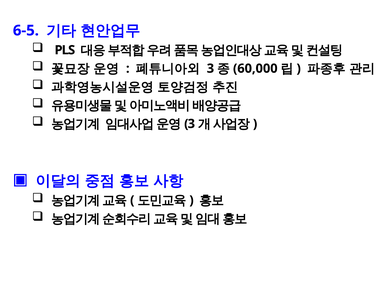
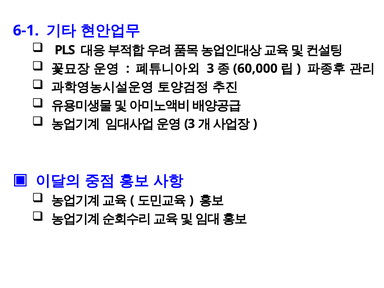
6-5: 6-5 -> 6-1 (26, 31)
